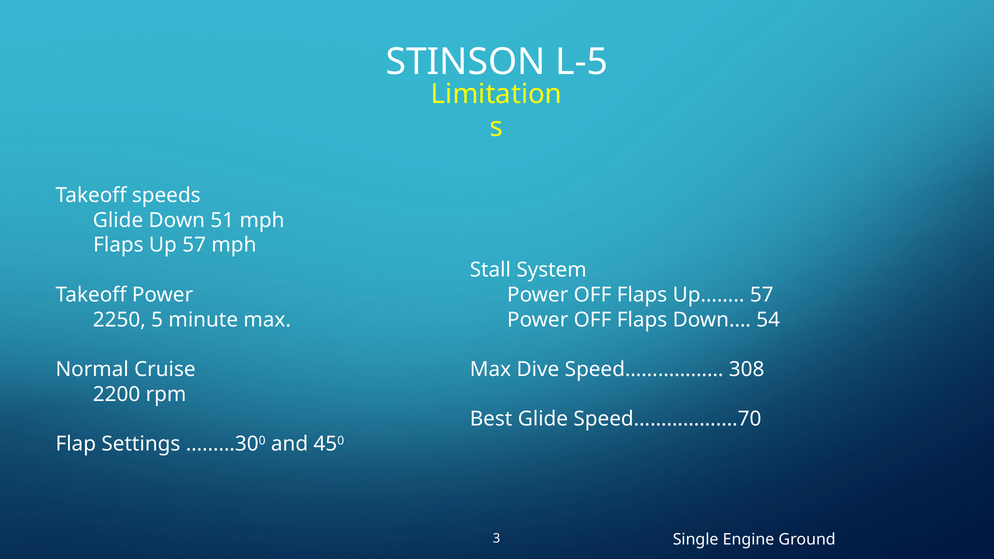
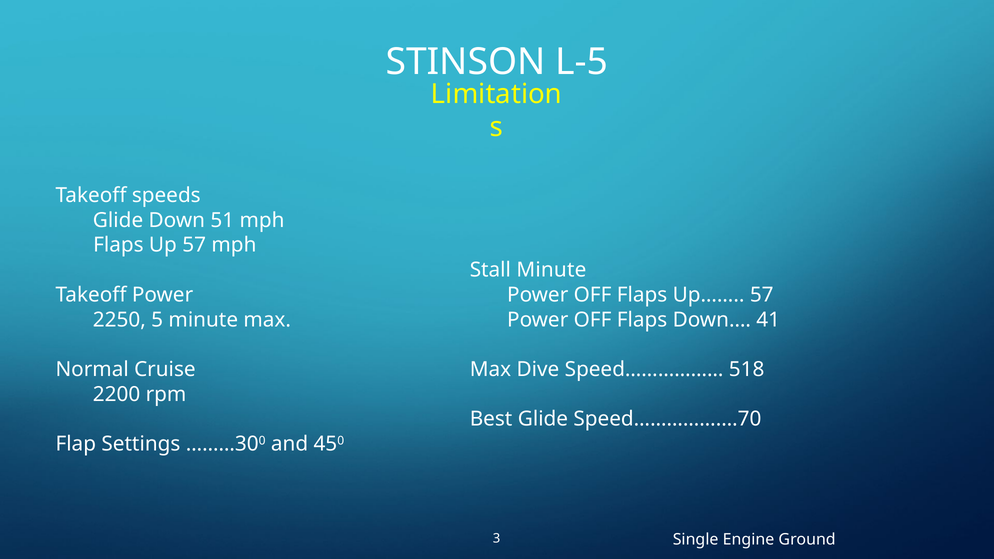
Stall System: System -> Minute (551, 270)
54: 54 -> 41 (768, 320)
308: 308 -> 518 (747, 369)
